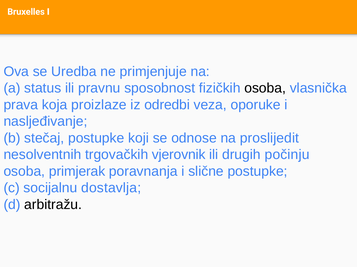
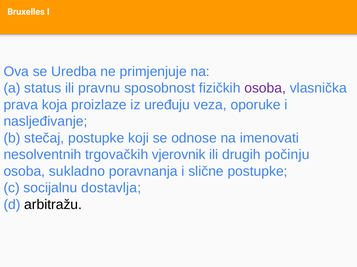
osoba colour: black -> purple (265, 88)
odredbi: odredbi -> uređuju (167, 105)
proslijedit: proslijedit -> imenovati (269, 138)
primjerak: primjerak -> sukladno (77, 172)
